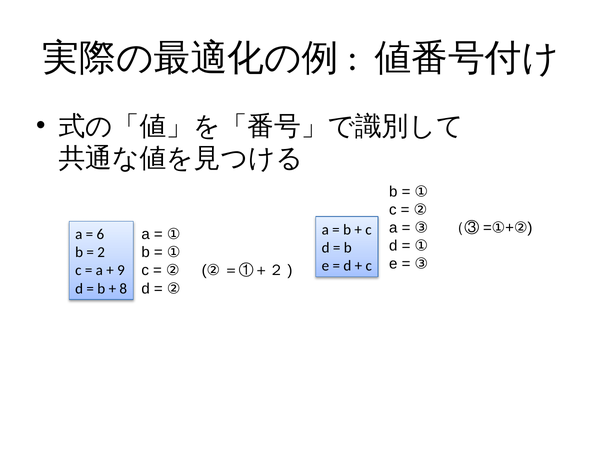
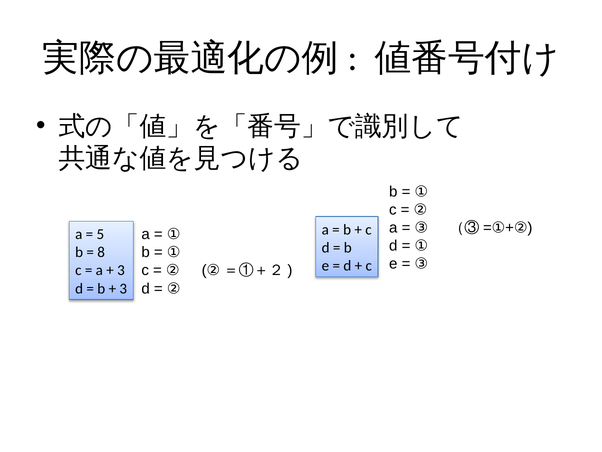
6: 6 -> 5 (100, 234)
2: 2 -> 8 (101, 252)
9: 9 -> 3 (121, 270)
8: 8 -> 3 (123, 288)
